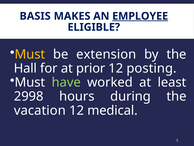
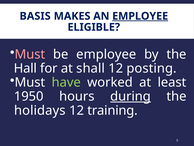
Must colour: yellow -> pink (30, 54)
be extension: extension -> employee (106, 54)
prior: prior -> shall (91, 68)
2998: 2998 -> 1950 (29, 96)
during underline: none -> present (131, 96)
vacation: vacation -> holidays (40, 110)
medical: medical -> training (113, 110)
